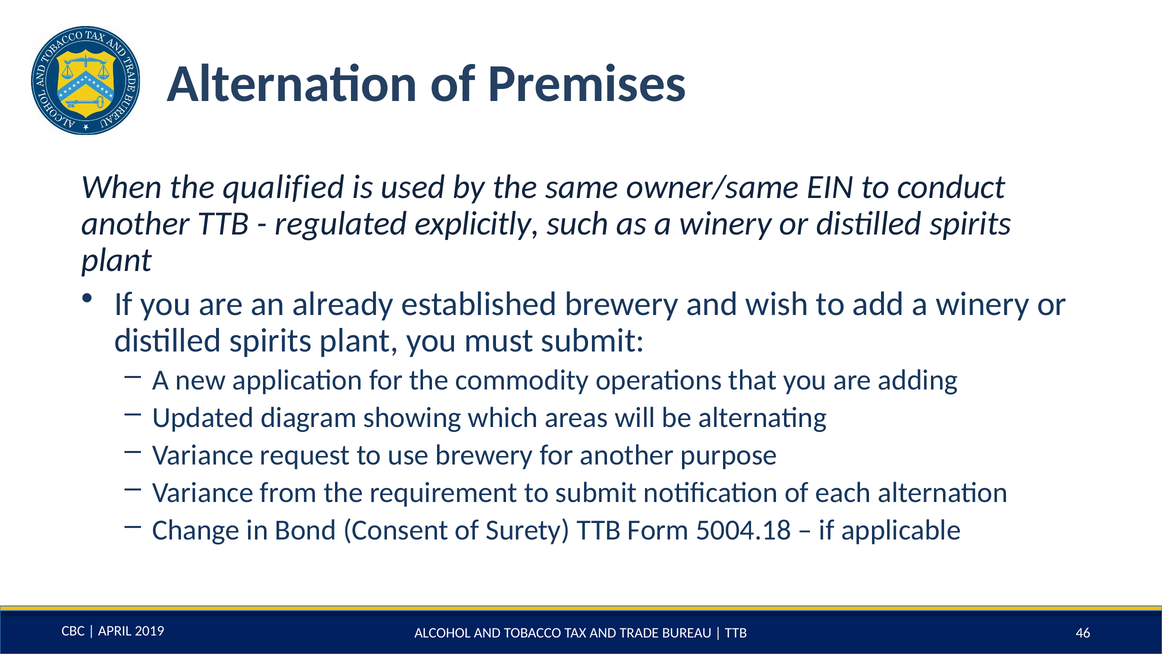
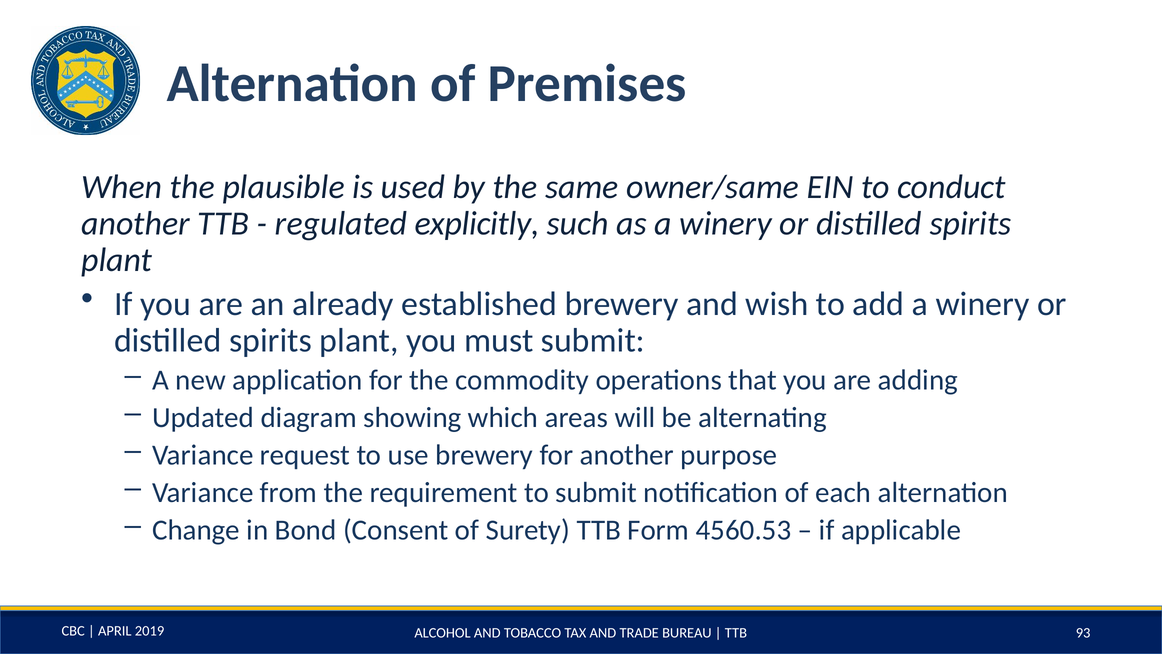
qualified: qualified -> plausible (284, 187)
5004.18: 5004.18 -> 4560.53 (744, 530)
46: 46 -> 93 (1083, 633)
